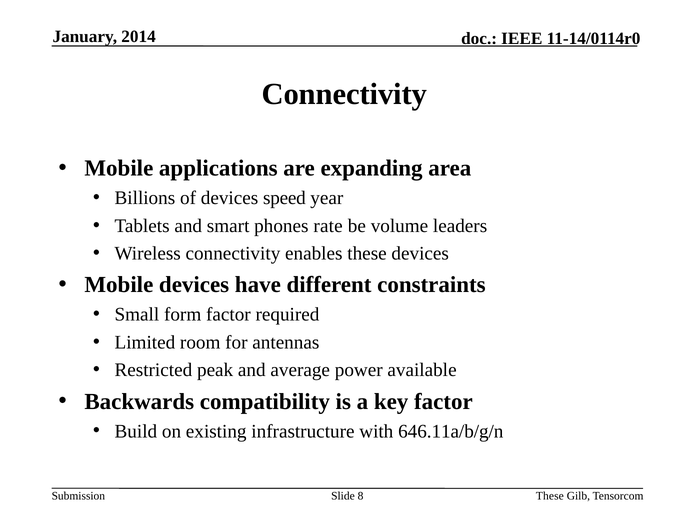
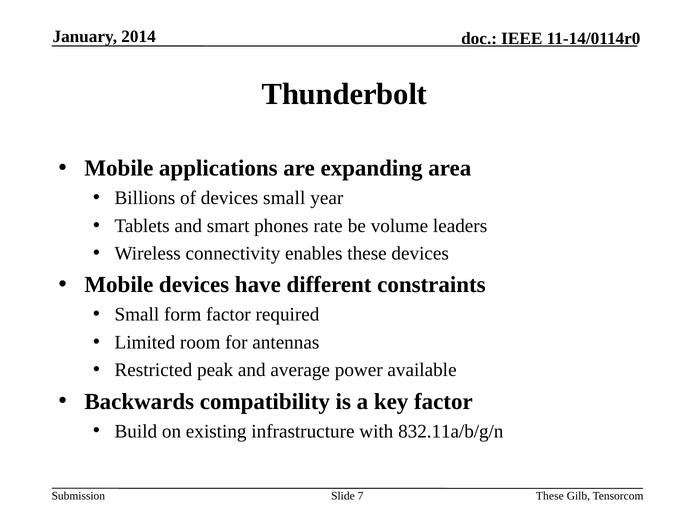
Connectivity: Connectivity -> Thunderbolt (344, 94)
devices speed: speed -> small (284, 198)
646.11a/b/g/n: 646.11a/b/g/n -> 832.11a/b/g/n (451, 431)
8: 8 -> 7 (360, 496)
